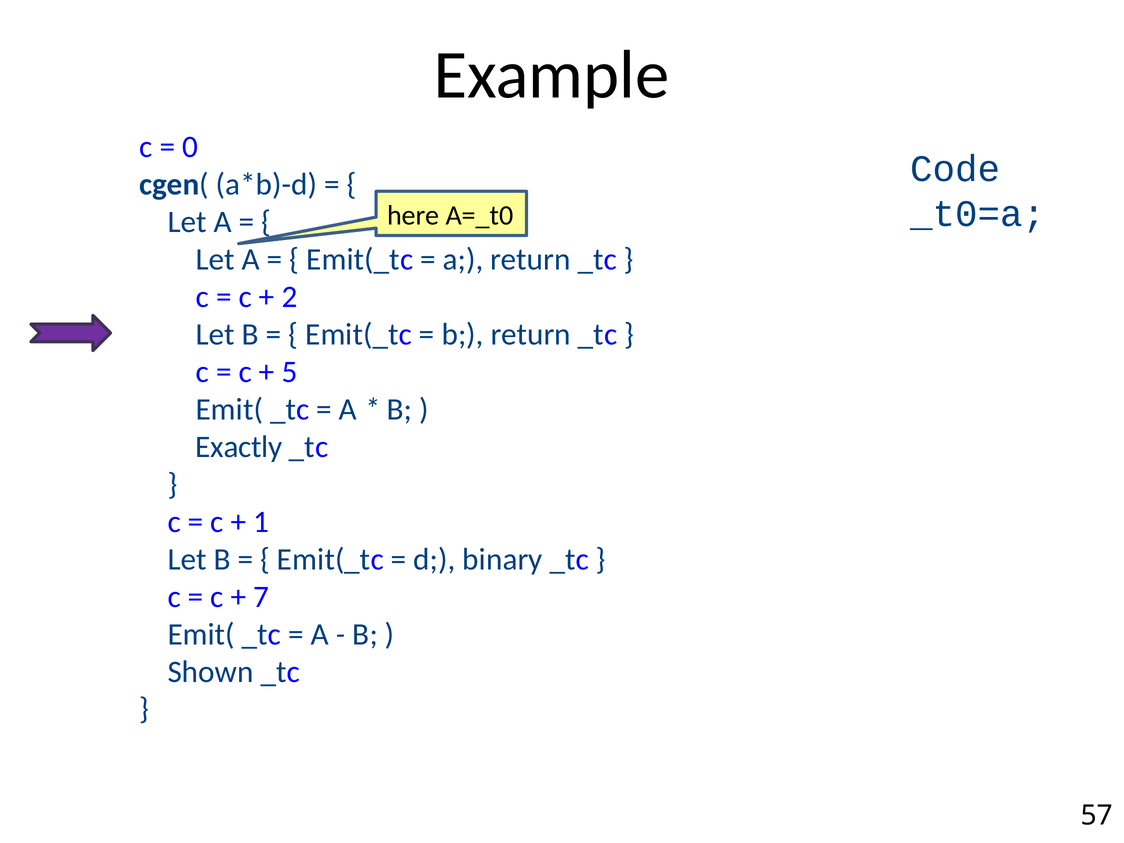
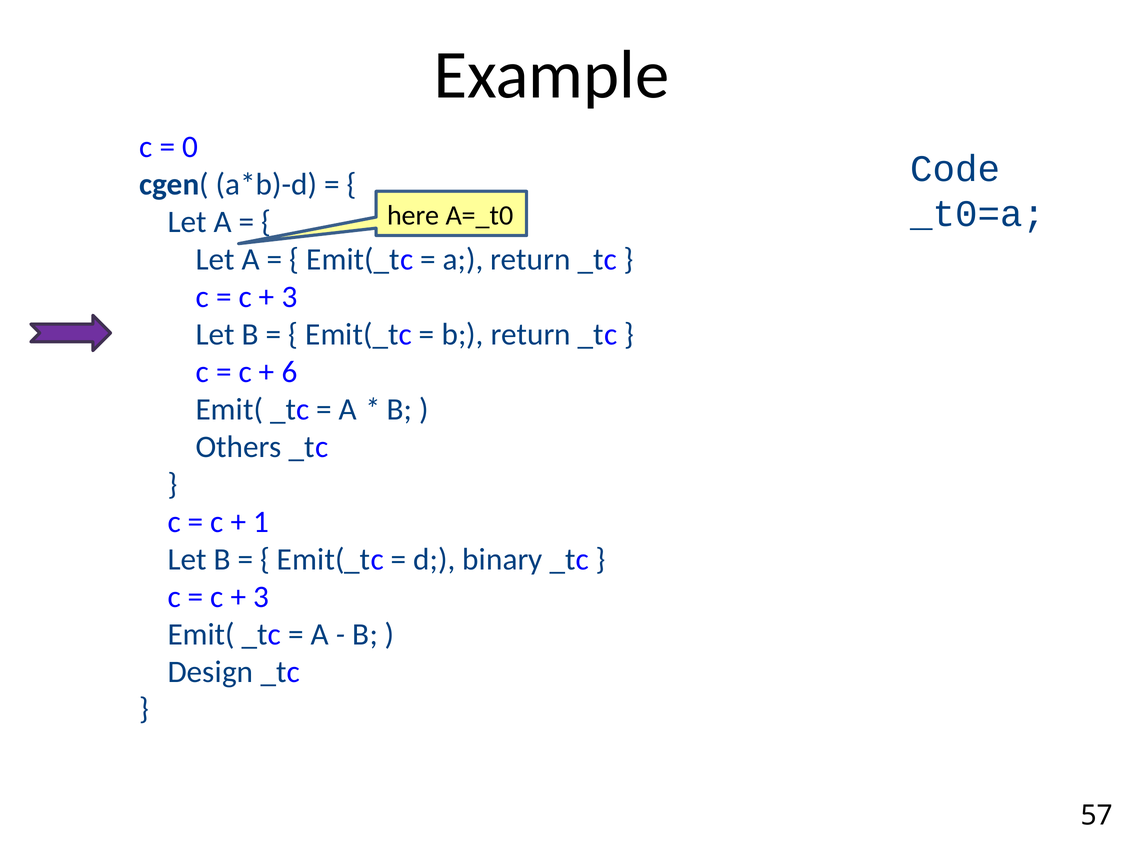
2: 2 -> 3 (289, 297)
5: 5 -> 6 (289, 372)
Exactly: Exactly -> Others (239, 447)
7: 7 -> 3 (261, 597)
Shown: Shown -> Design (210, 672)
